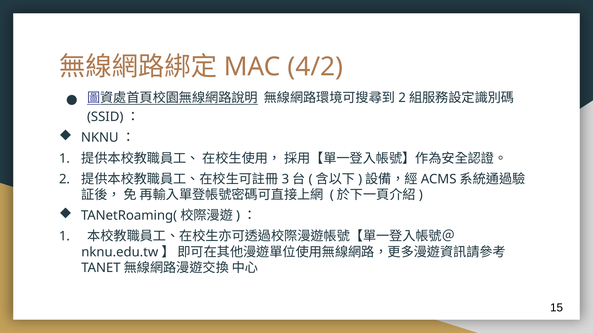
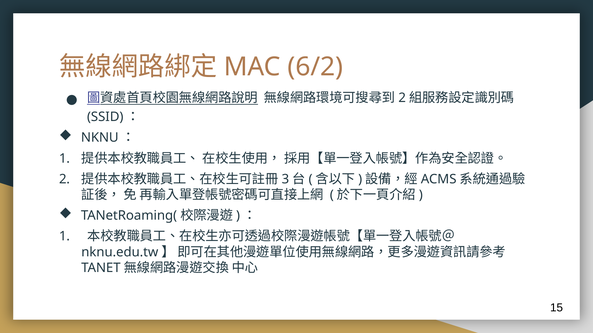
4/2: 4/2 -> 6/2 (315, 67)
